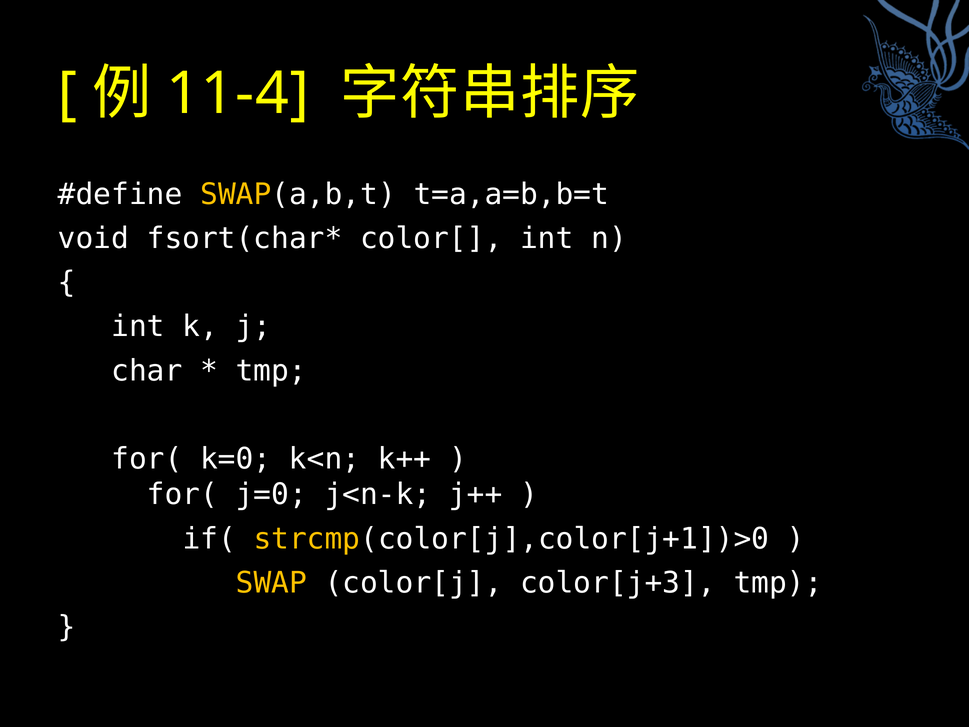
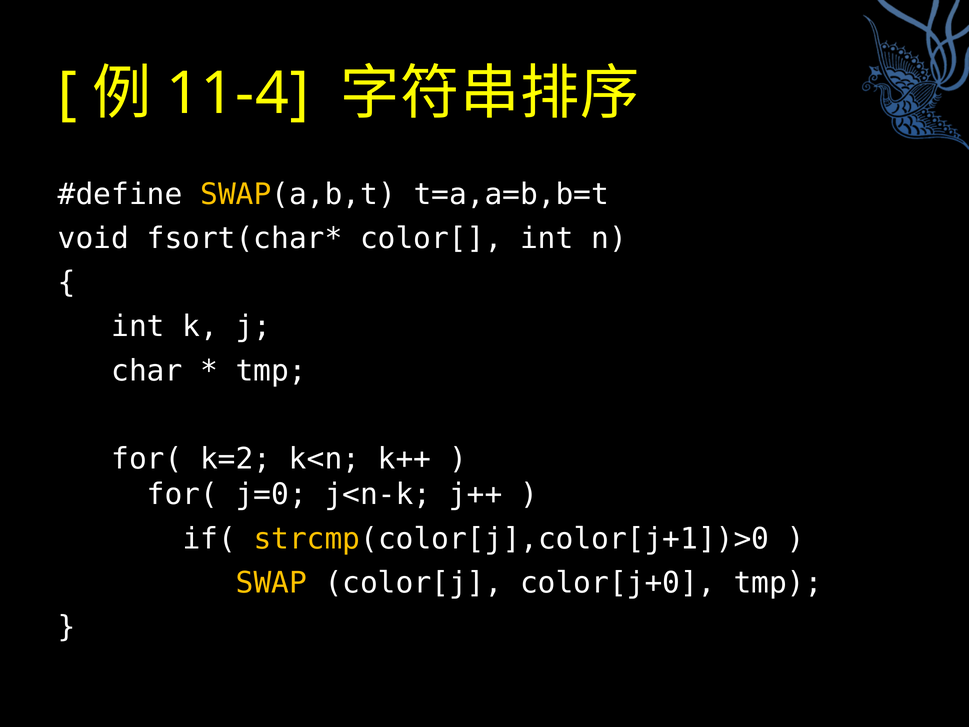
k=0: k=0 -> k=2 (236, 459)
color[j+3: color[j+3 -> color[j+0 (618, 583)
